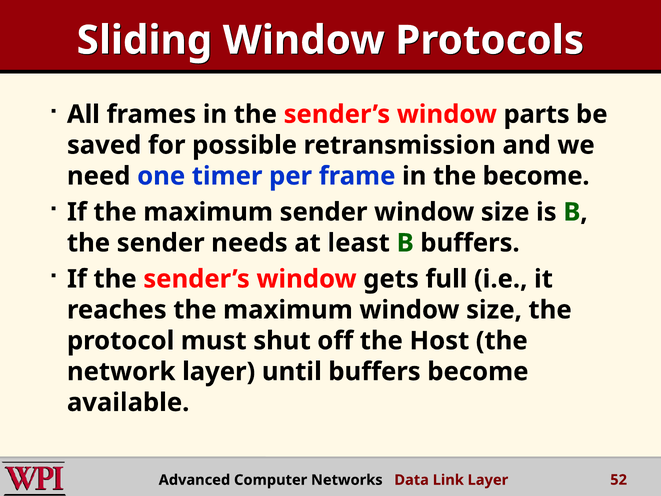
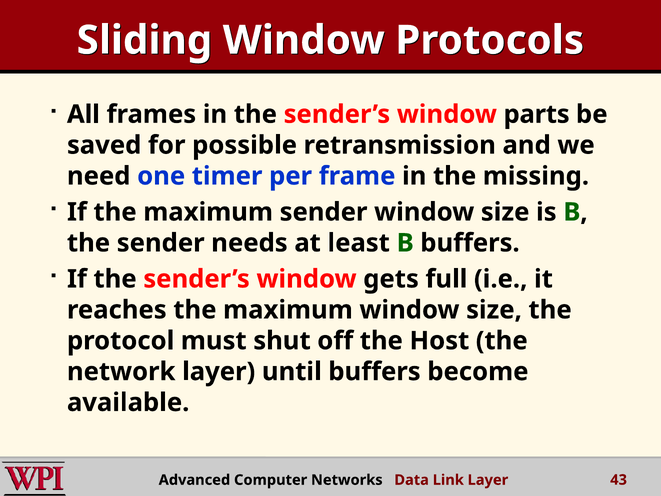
the become: become -> missing (536, 176)
52: 52 -> 43 (619, 480)
